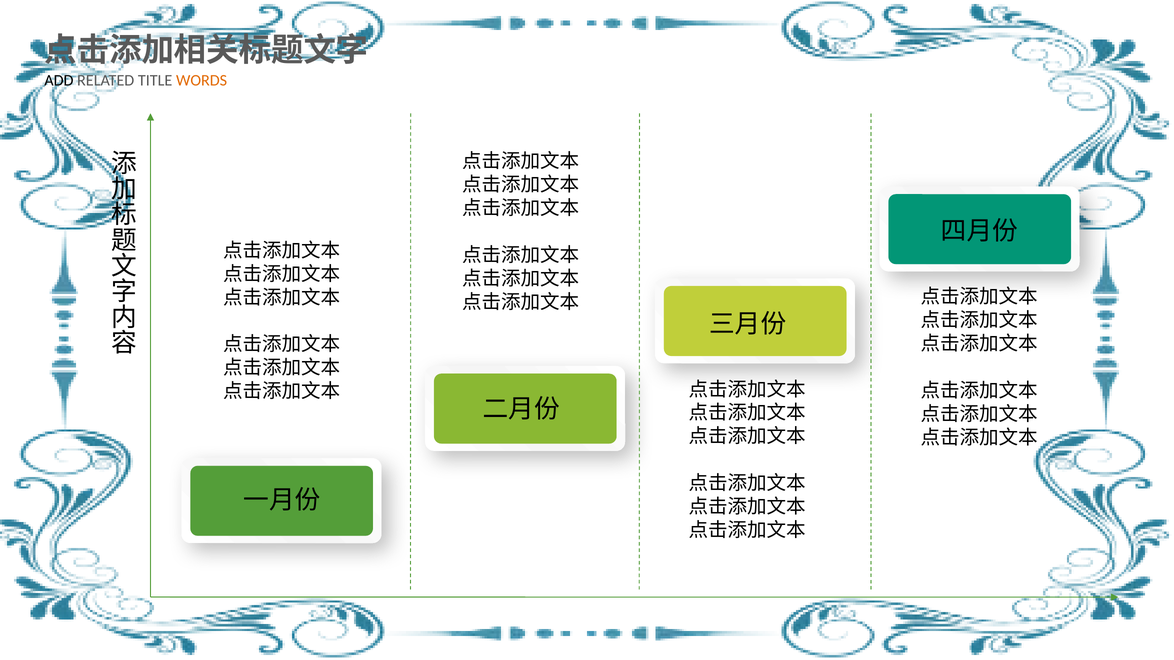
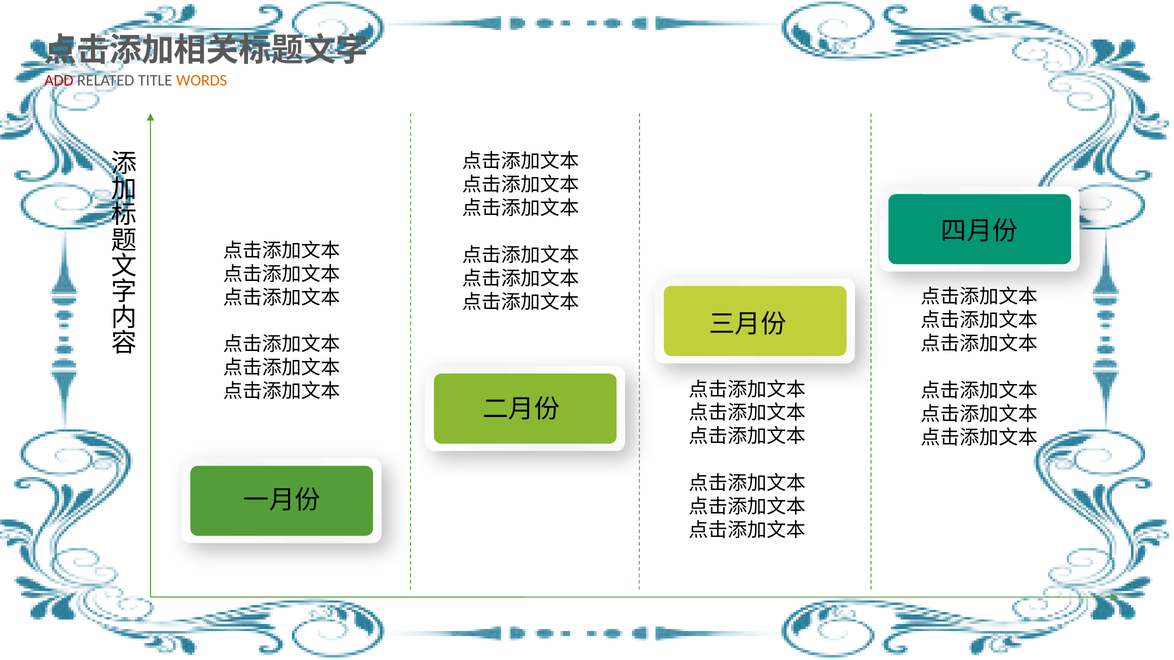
ADD colour: black -> red (59, 80)
